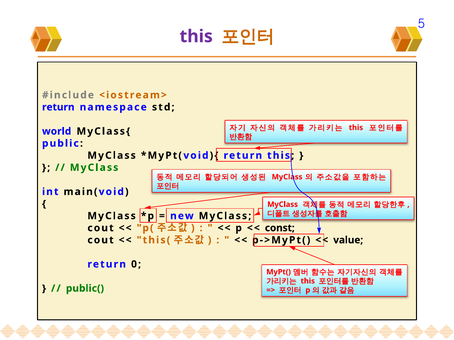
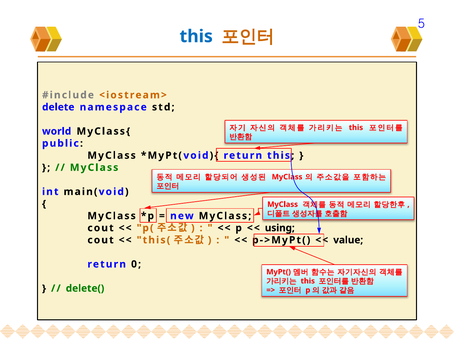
this colour: purple -> blue (196, 36)
return: return -> delete (58, 107)
const: const -> using (280, 228)
public(: public( -> delete( (85, 289)
